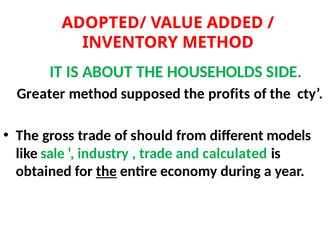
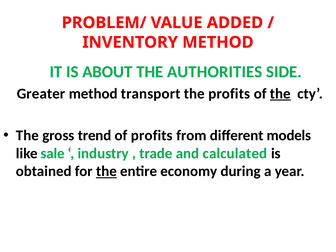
ADOPTED/: ADOPTED/ -> PROBLEM/ (104, 23)
HOUSEHOLDS: HOUSEHOLDS -> AUTHORITIES (215, 72)
supposed: supposed -> transport (151, 94)
the underline: none -> present (280, 94)
gross trade: trade -> trend (95, 135)
of should: should -> profits (152, 135)
